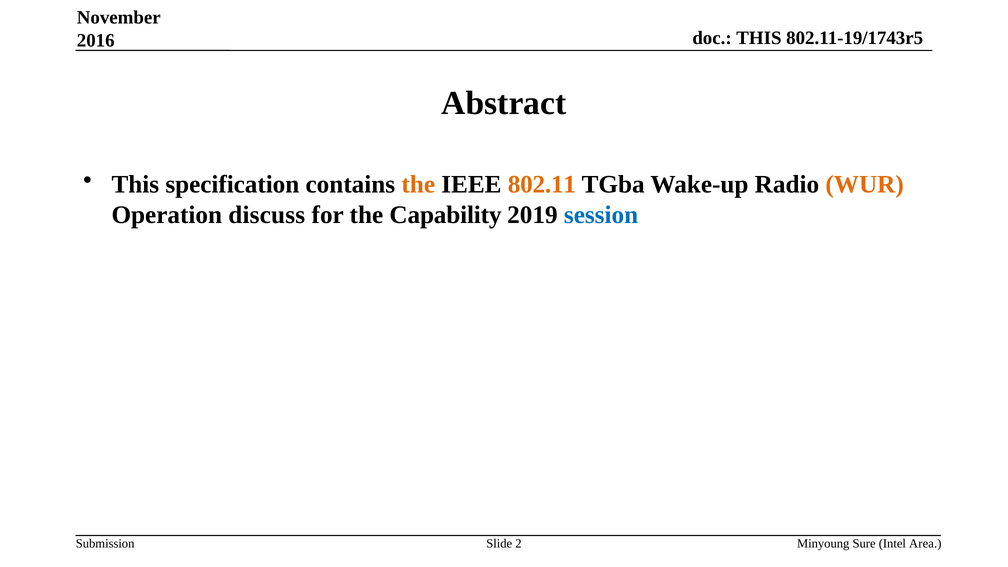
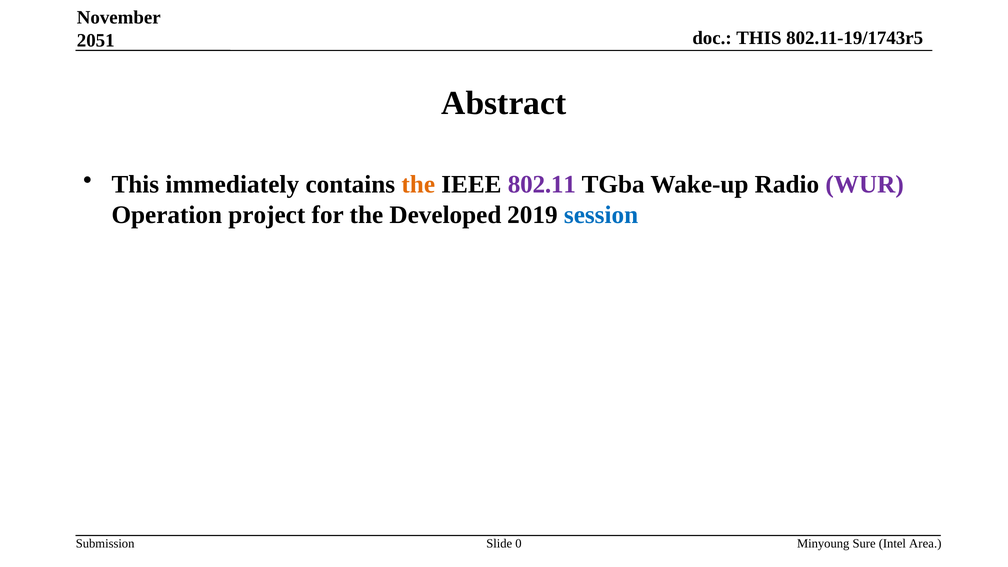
2016: 2016 -> 2051 (96, 40)
specification: specification -> immediately (232, 184)
802.11 colour: orange -> purple (542, 184)
WUR colour: orange -> purple (865, 184)
discuss: discuss -> project (267, 215)
Capability: Capability -> Developed (445, 215)
2: 2 -> 0 (518, 544)
